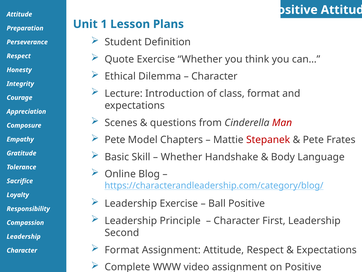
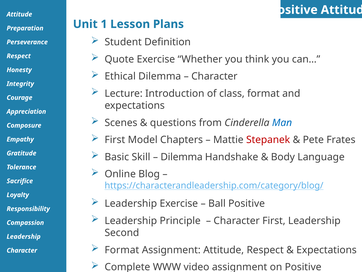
Man colour: red -> blue (282, 122)
Pete: Pete -> First (115, 140)
Whether: Whether -> Dilemma (182, 157)
